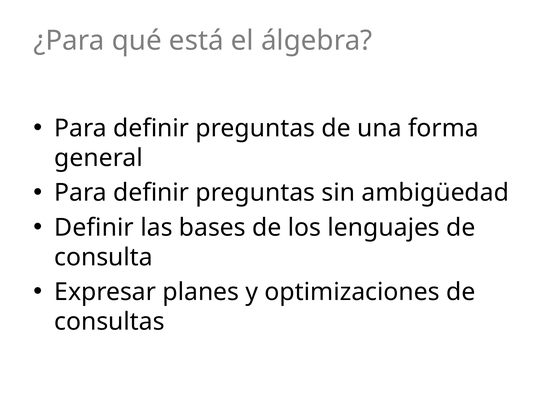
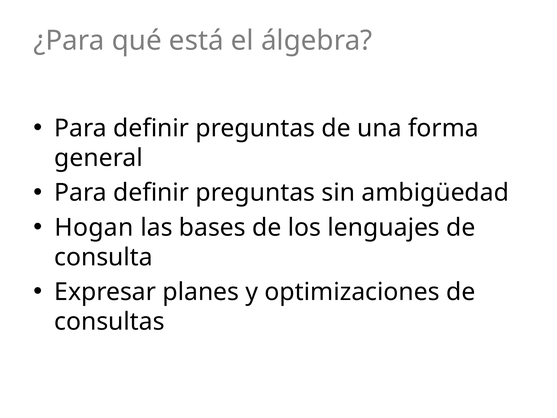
Definir: Definir -> Hogan (94, 227)
